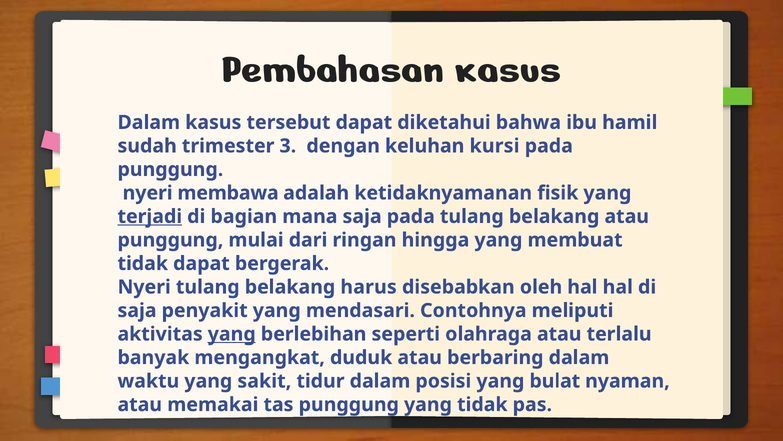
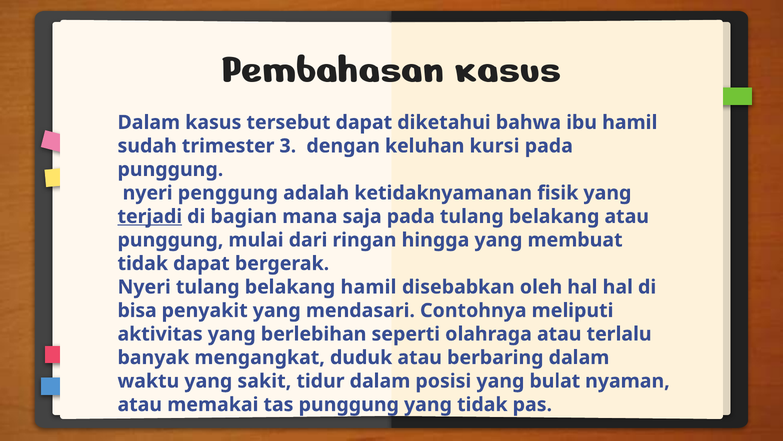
membawa: membawa -> penggung (228, 193)
belakang harus: harus -> hamil (369, 287)
saja: saja -> bisa (137, 310)
yang underline: present -> none (232, 334)
